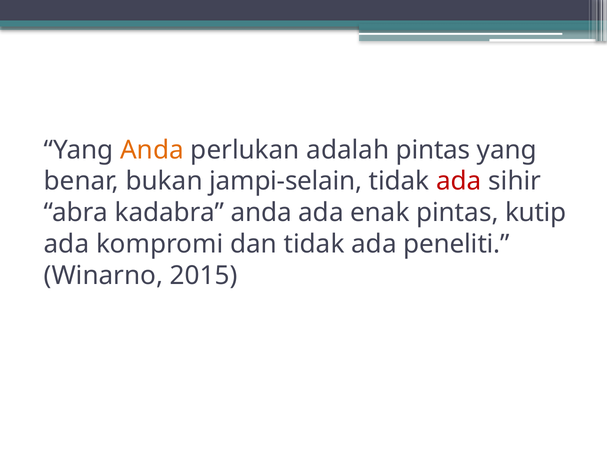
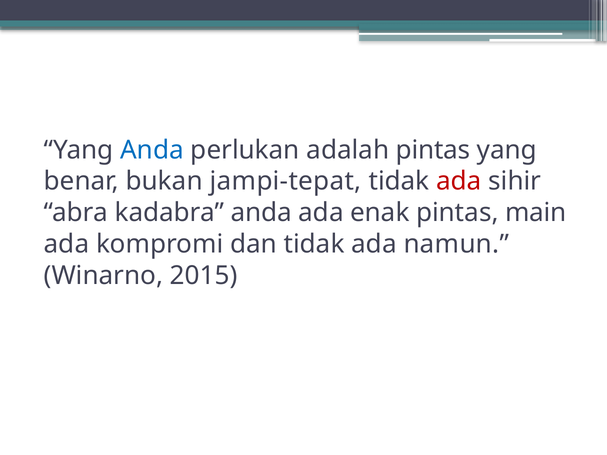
Anda colour: orange -> blue (152, 150)
jampi-selain: jampi-selain -> jampi-tepat (286, 181)
kutip: kutip -> main (536, 213)
peneliti: peneliti -> namun (456, 244)
